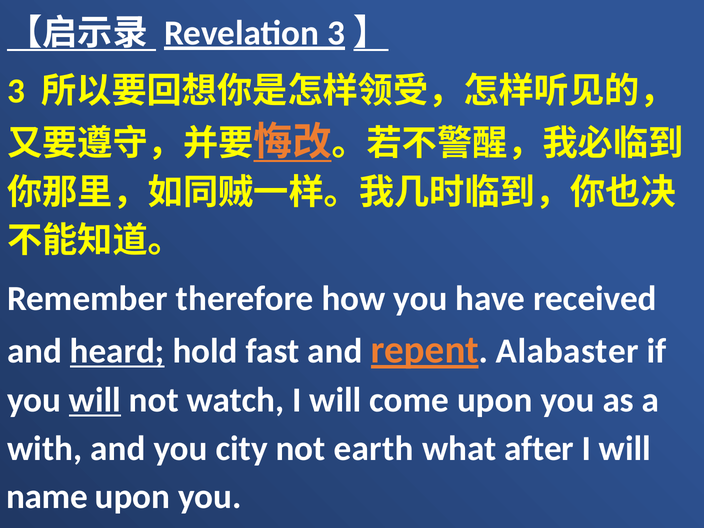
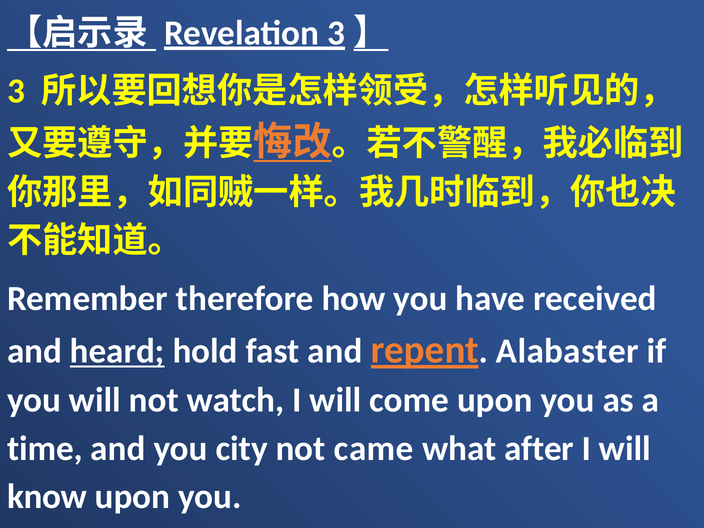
will underline: present -> none (95, 400)
with: with -> time (45, 448)
earth: earth -> came (374, 448)
name: name -> know (47, 497)
